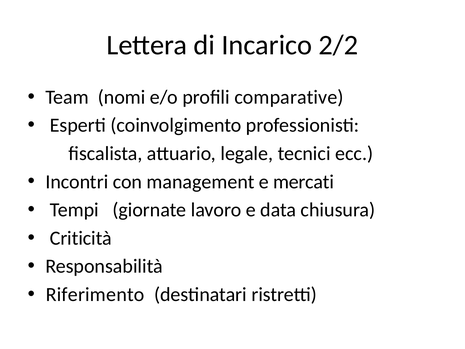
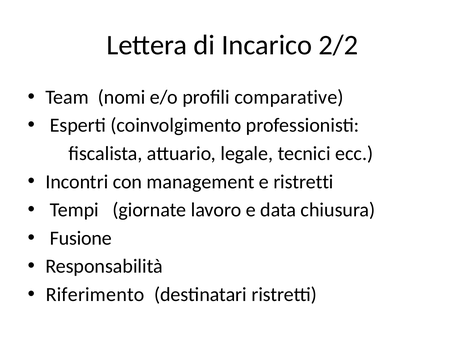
e mercati: mercati -> ristretti (303, 182)
Criticità: Criticità -> Fusione (81, 238)
